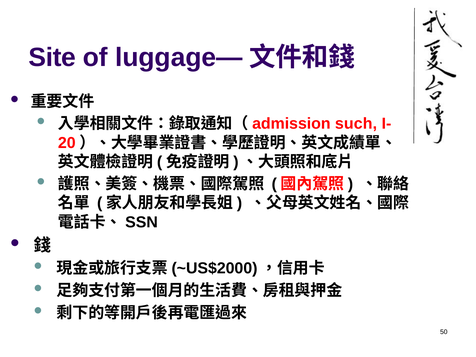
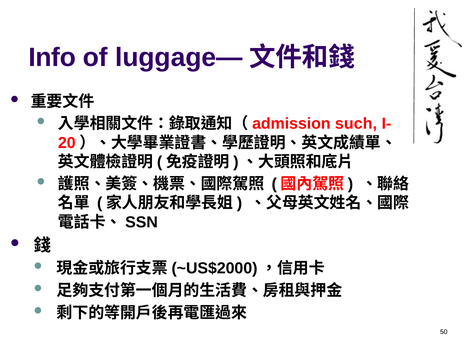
Site: Site -> Info (52, 57)
